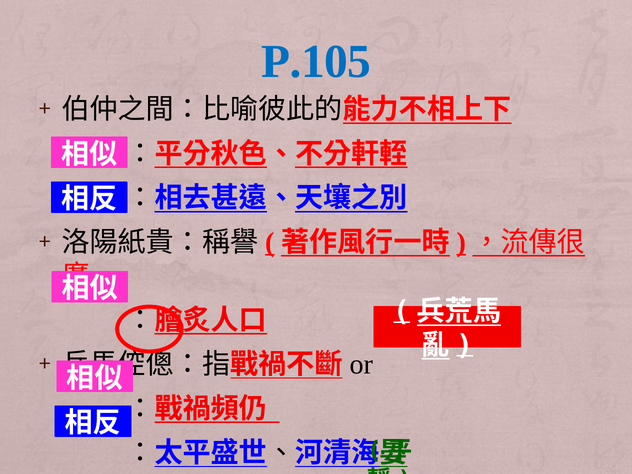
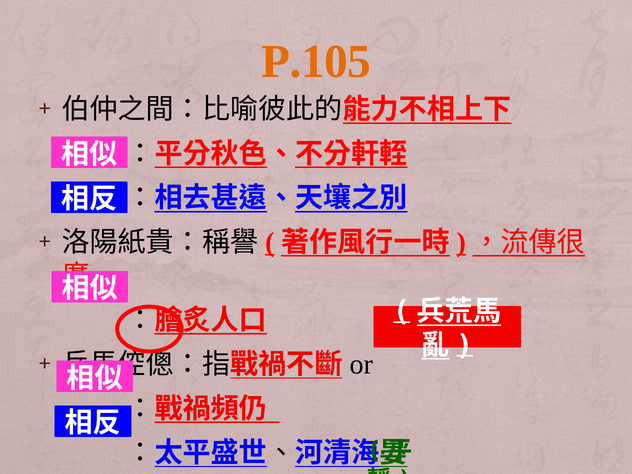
P.105 colour: blue -> orange (316, 62)
